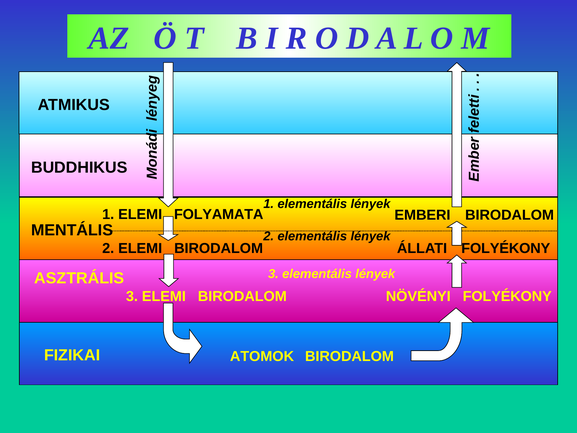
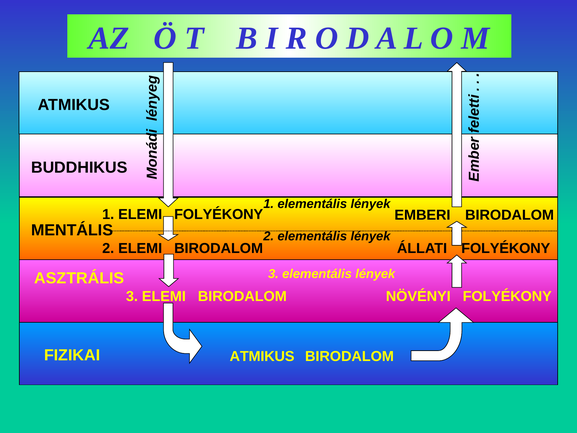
ELEMI FOLYAMATA: FOLYAMATA -> FOLYÉKONY (219, 214)
ATOMOK: ATOMOK -> ATMIKUS (262, 356)
